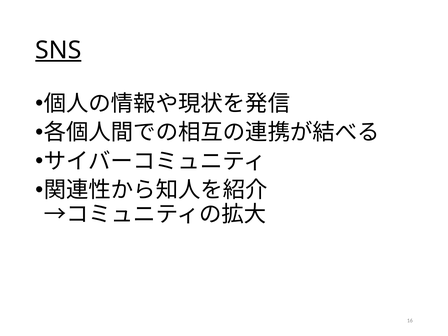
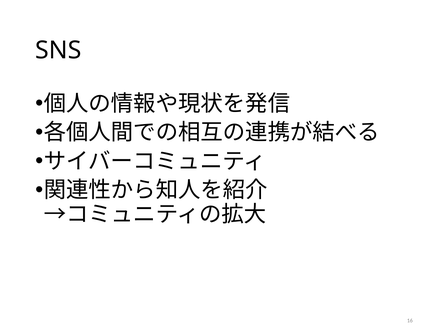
SNS underline: present -> none (58, 50)
